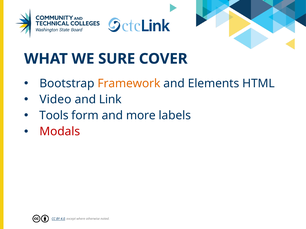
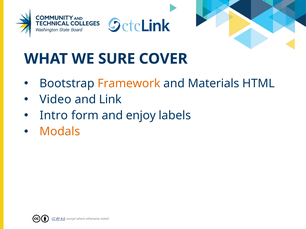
Elements: Elements -> Materials (214, 84)
Tools: Tools -> Intro (54, 116)
more: more -> enjoy (141, 116)
Modals colour: red -> orange (60, 132)
